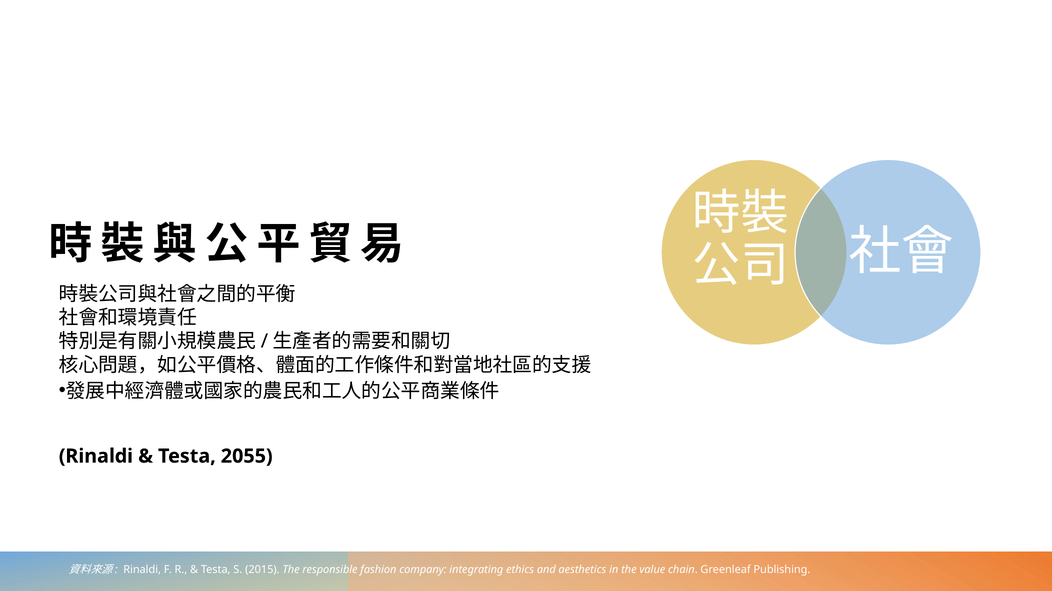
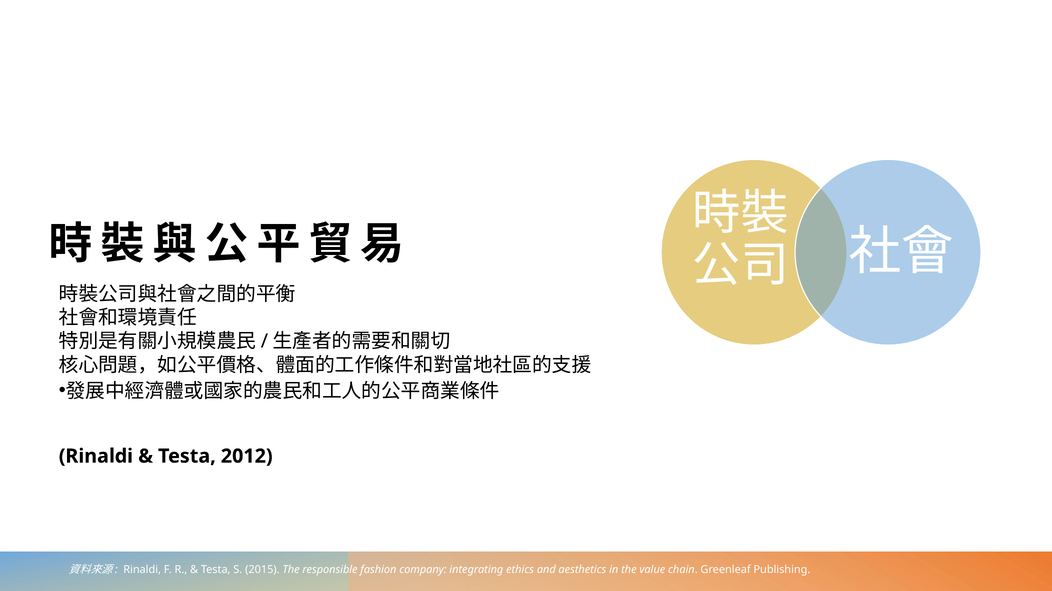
2055: 2055 -> 2012 (247, 457)
